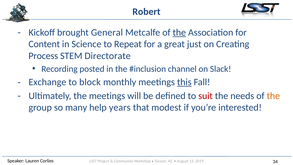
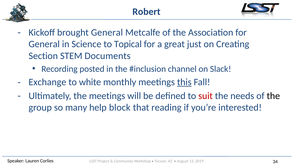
the underline: present -> none (179, 32)
Content: Content -> General (44, 44)
Repeat: Repeat -> Topical (128, 44)
Process: Process -> Section (43, 56)
Directorate: Directorate -> Documents (108, 56)
block: block -> white (90, 82)
the colour: orange -> black (273, 96)
years: years -> block (120, 107)
modest: modest -> reading (166, 107)
